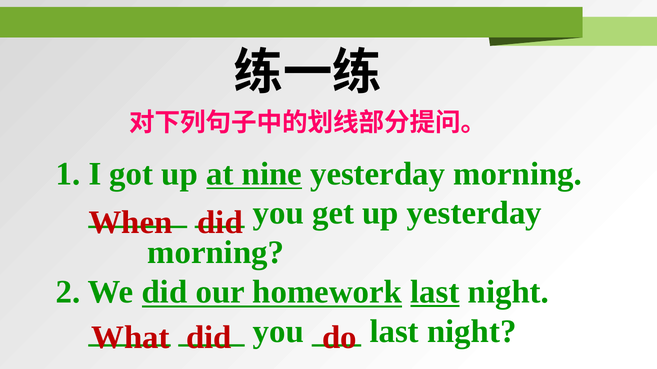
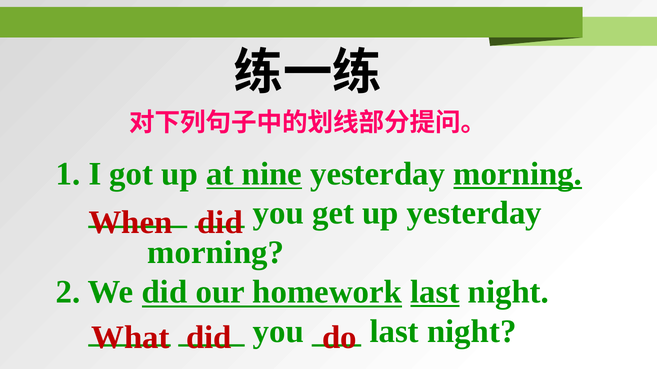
morning underline: none -> present (518, 174)
